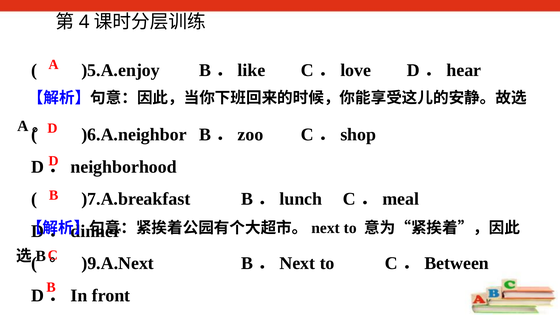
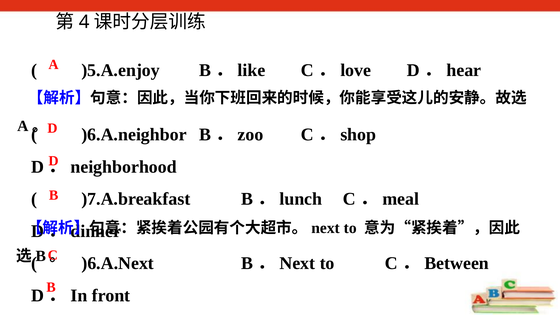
)9.A.Next: )9.A.Next -> )6.A.Next (118, 263)
